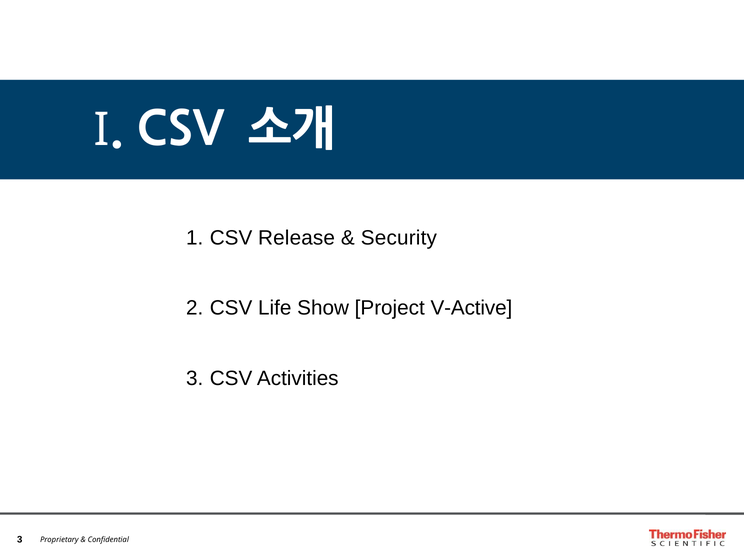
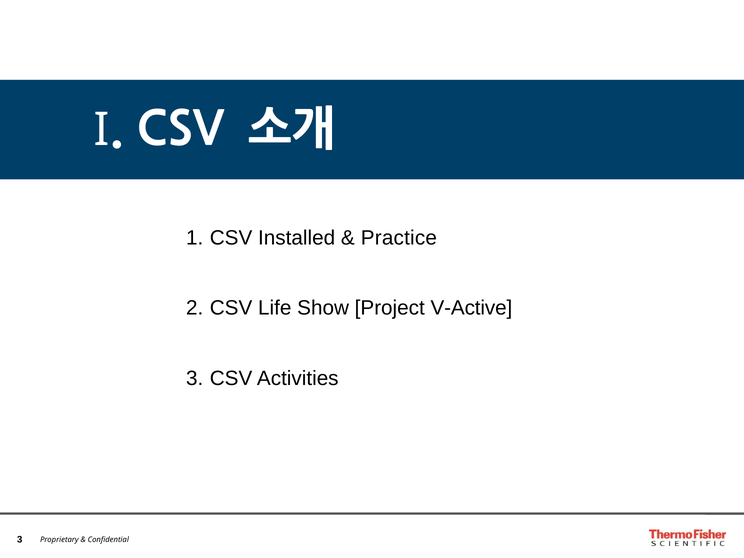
Release: Release -> Installed (297, 238)
Security: Security -> Practice (399, 238)
